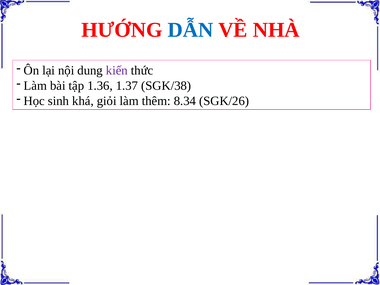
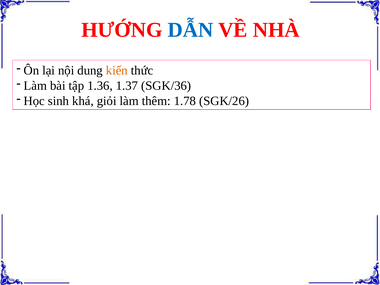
kiến colour: purple -> orange (117, 71)
SGK/38: SGK/38 -> SGK/36 (166, 86)
8.34: 8.34 -> 1.78 (185, 101)
